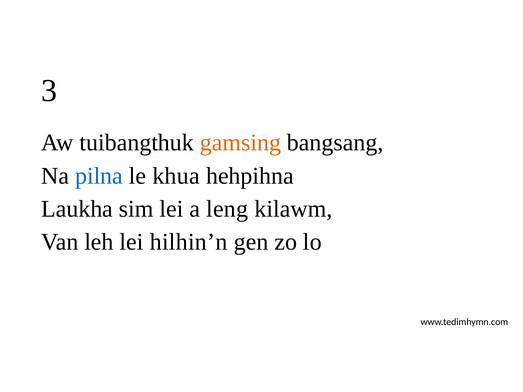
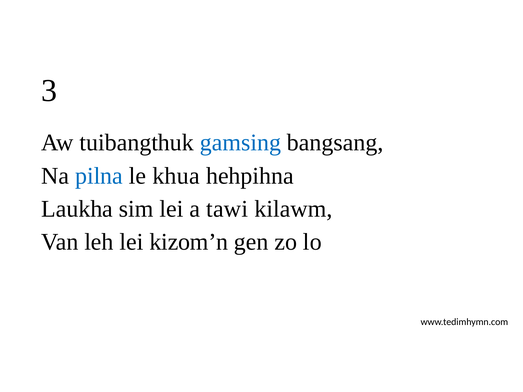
gamsing colour: orange -> blue (240, 143)
leng: leng -> tawi (227, 209)
hilhin’n: hilhin’n -> kizom’n (189, 242)
